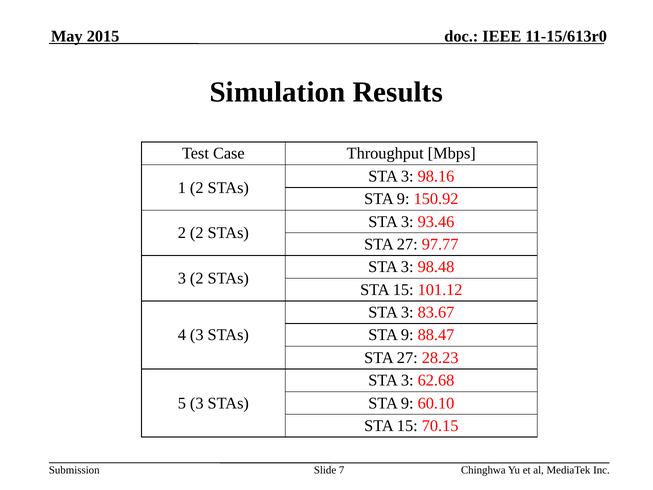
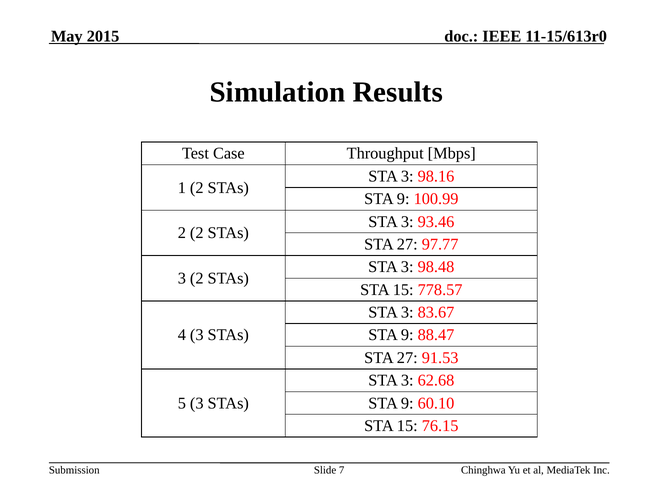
150.92: 150.92 -> 100.99 (436, 199)
101.12: 101.12 -> 778.57 (440, 290)
28.23: 28.23 -> 91.53 (440, 358)
70.15: 70.15 -> 76.15 (440, 426)
